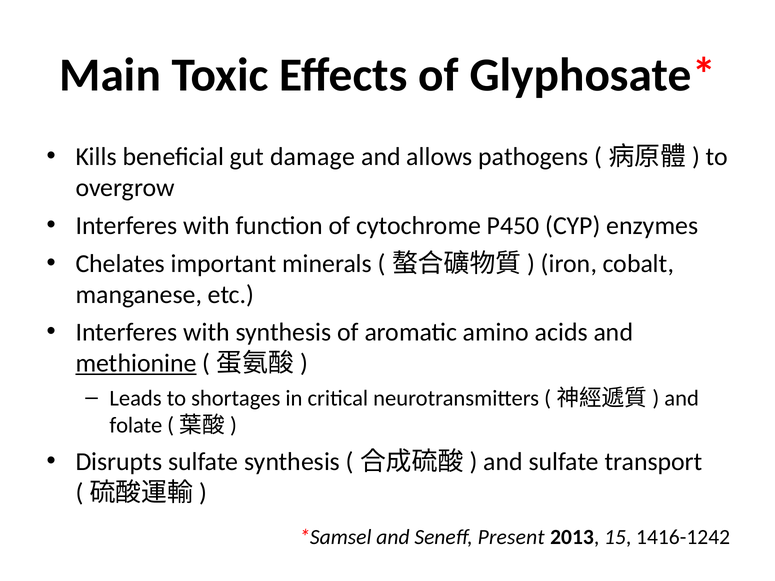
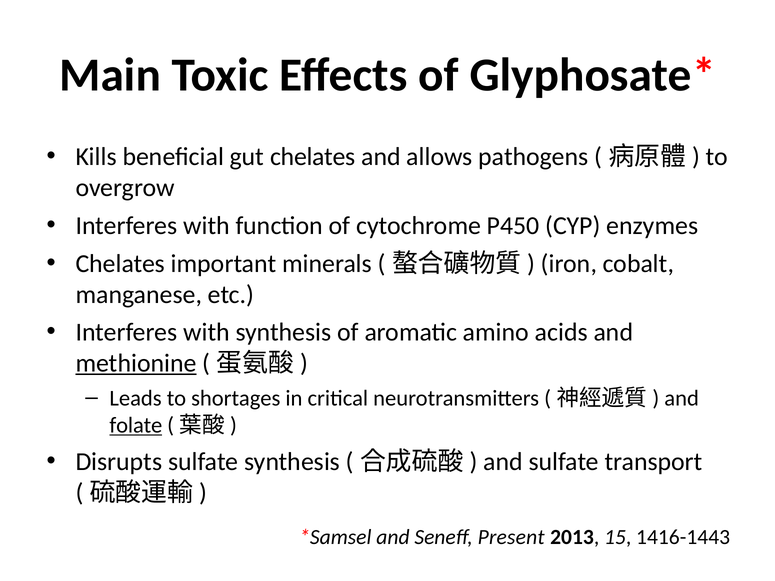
gut damage: damage -> chelates (313, 157)
folate underline: none -> present (136, 426)
1416-1242: 1416-1242 -> 1416-1443 (683, 537)
